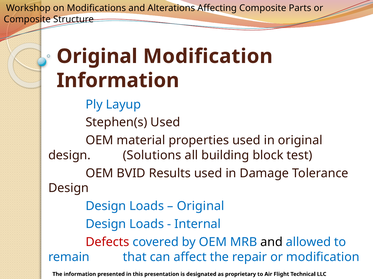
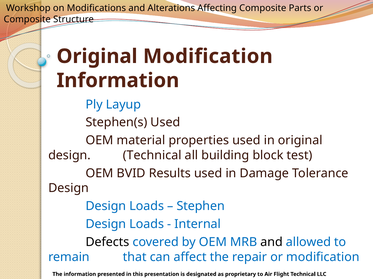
design Solutions: Solutions -> Technical (152, 156)
Original: Original -> Stephen (201, 207)
Defects colour: red -> black (107, 243)
